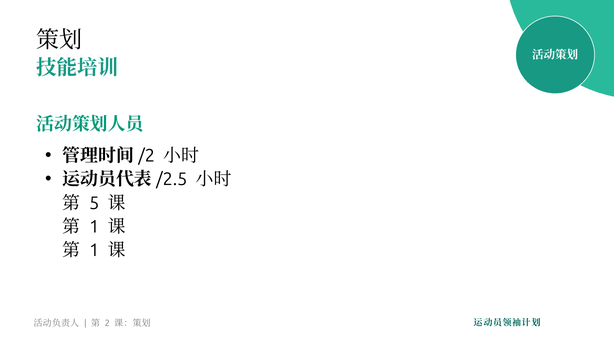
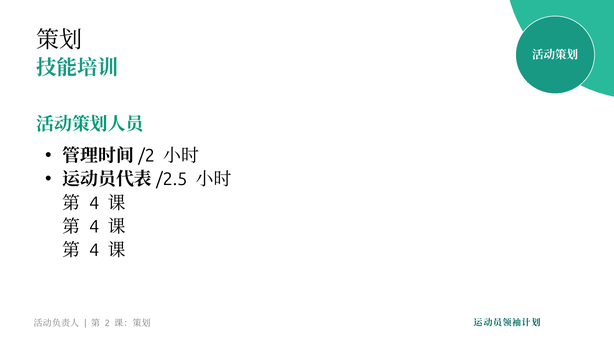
5: 5 -> 4 (94, 203)
1: 1 -> 4 (94, 226)
1: 1 -> 4 (94, 250)
